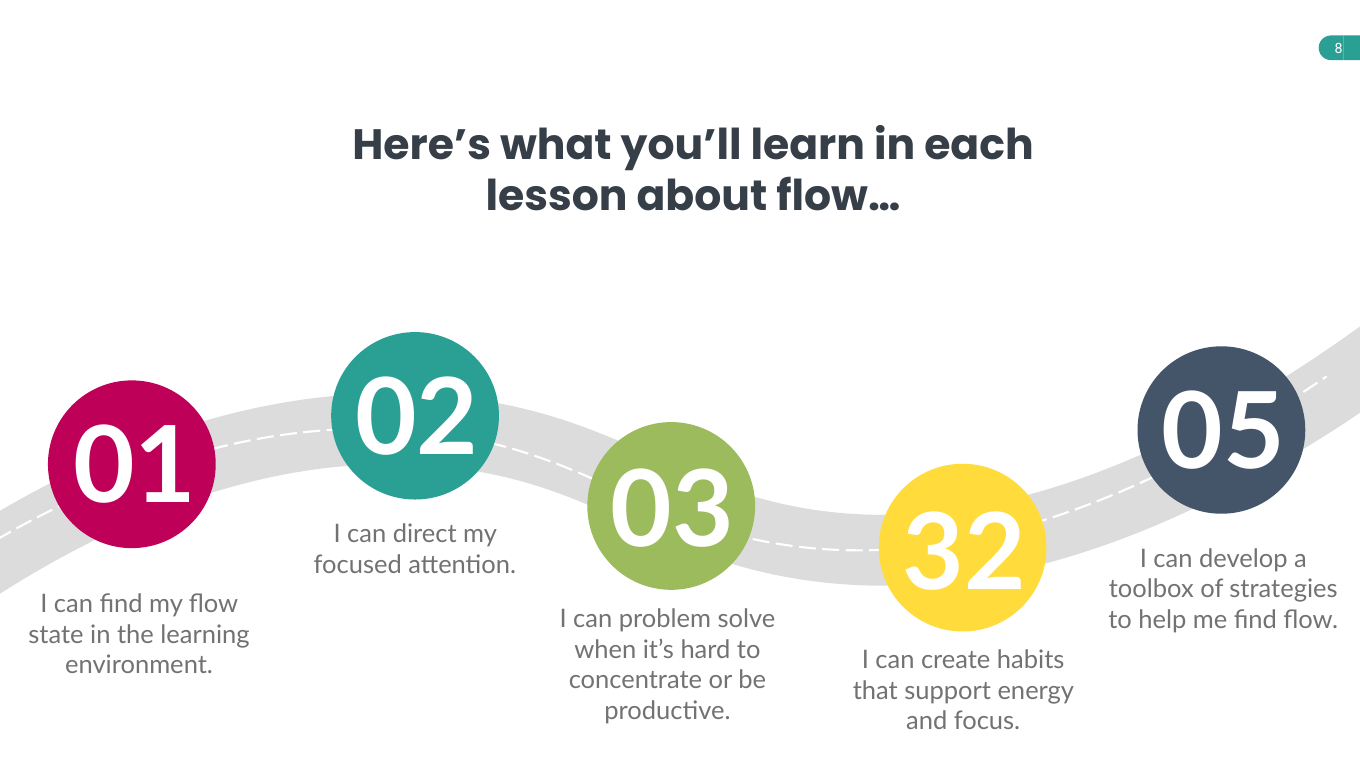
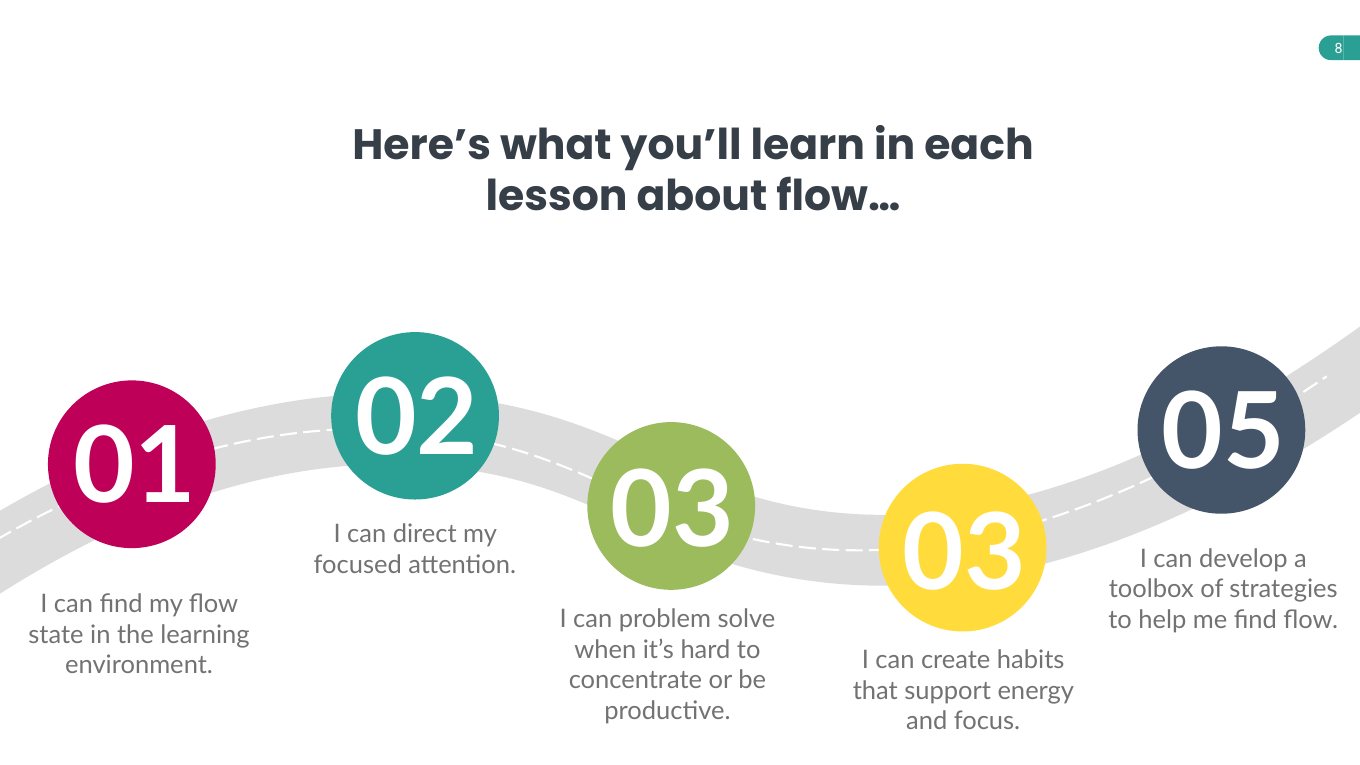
03 32: 32 -> 03 (964, 554)
